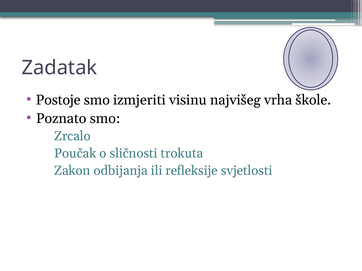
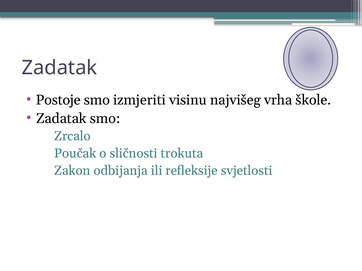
Poznato: Poznato -> Zadatak (61, 119)
